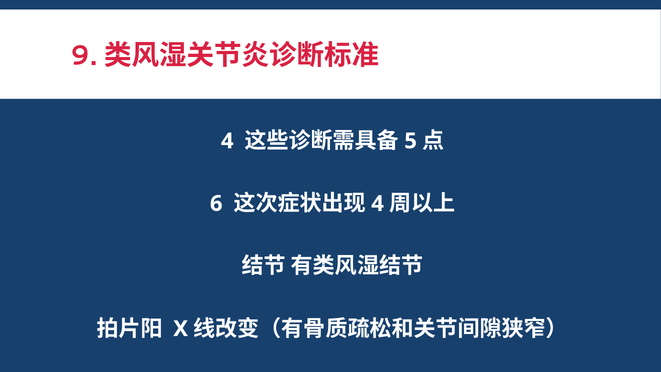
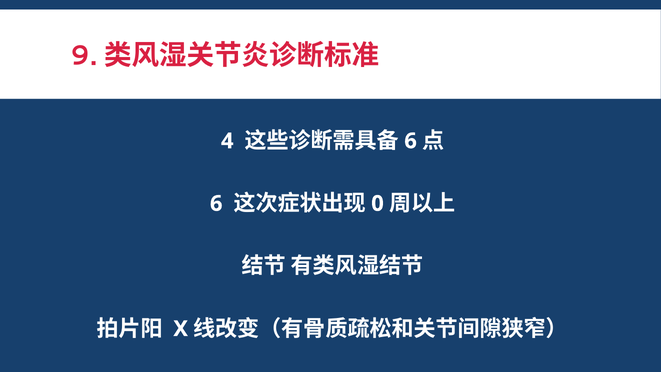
5: 5 -> 6 (411, 141)
4: 4 -> 0 (378, 203)
